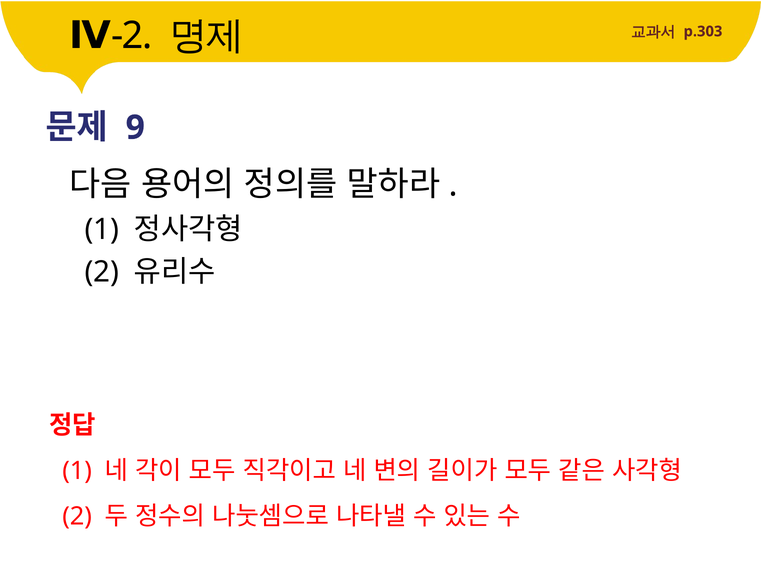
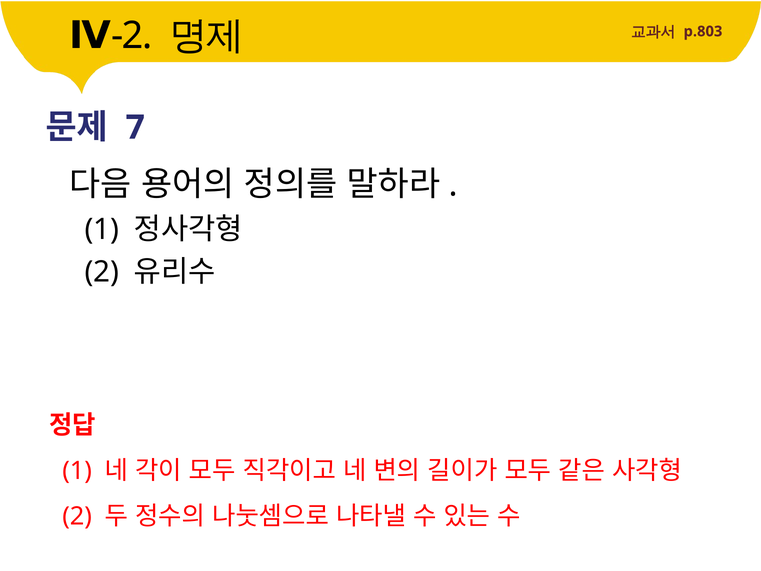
p.303: p.303 -> p.803 (703, 31)
9: 9 -> 7 (135, 128)
